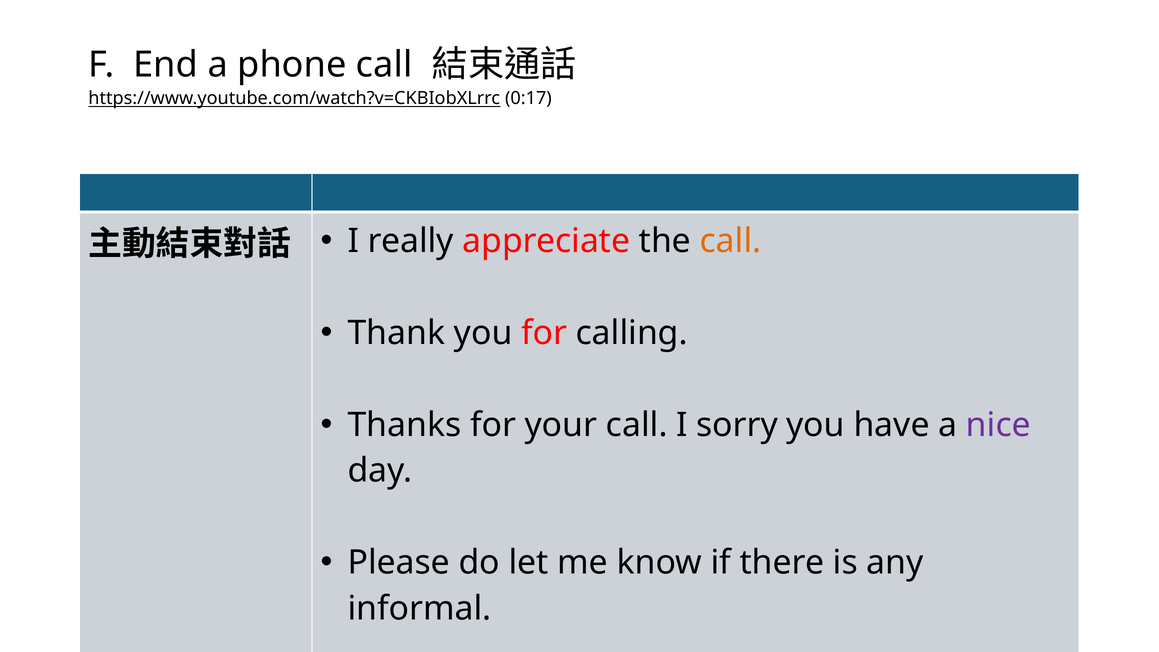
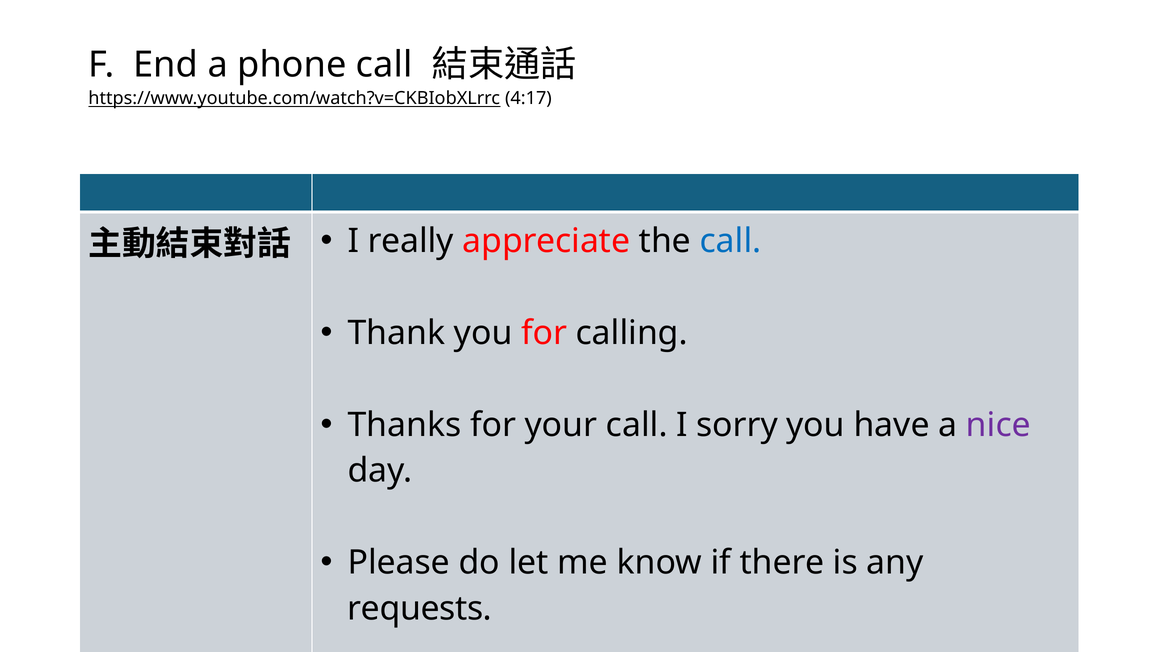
0:17: 0:17 -> 4:17 (528, 98)
call colour: orange -> blue (731, 241)
informal: informal -> requests (420, 609)
